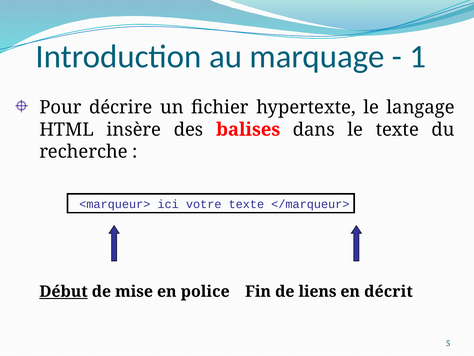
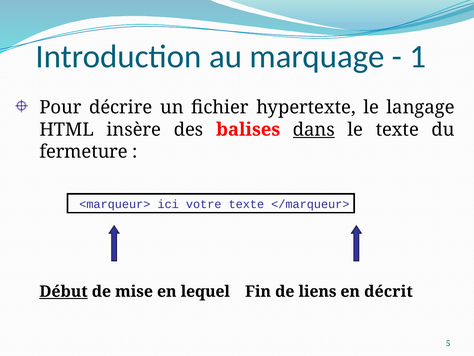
dans underline: none -> present (314, 129)
recherche: recherche -> fermeture (84, 152)
police: police -> lequel (205, 291)
